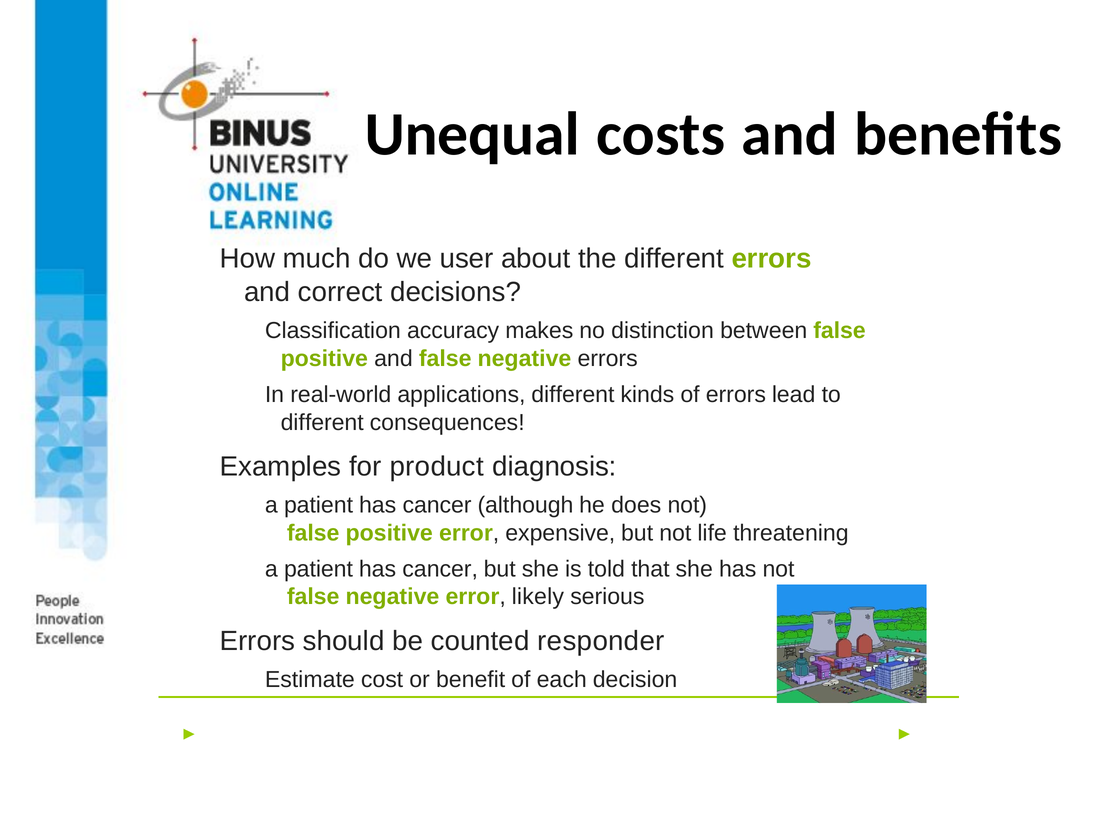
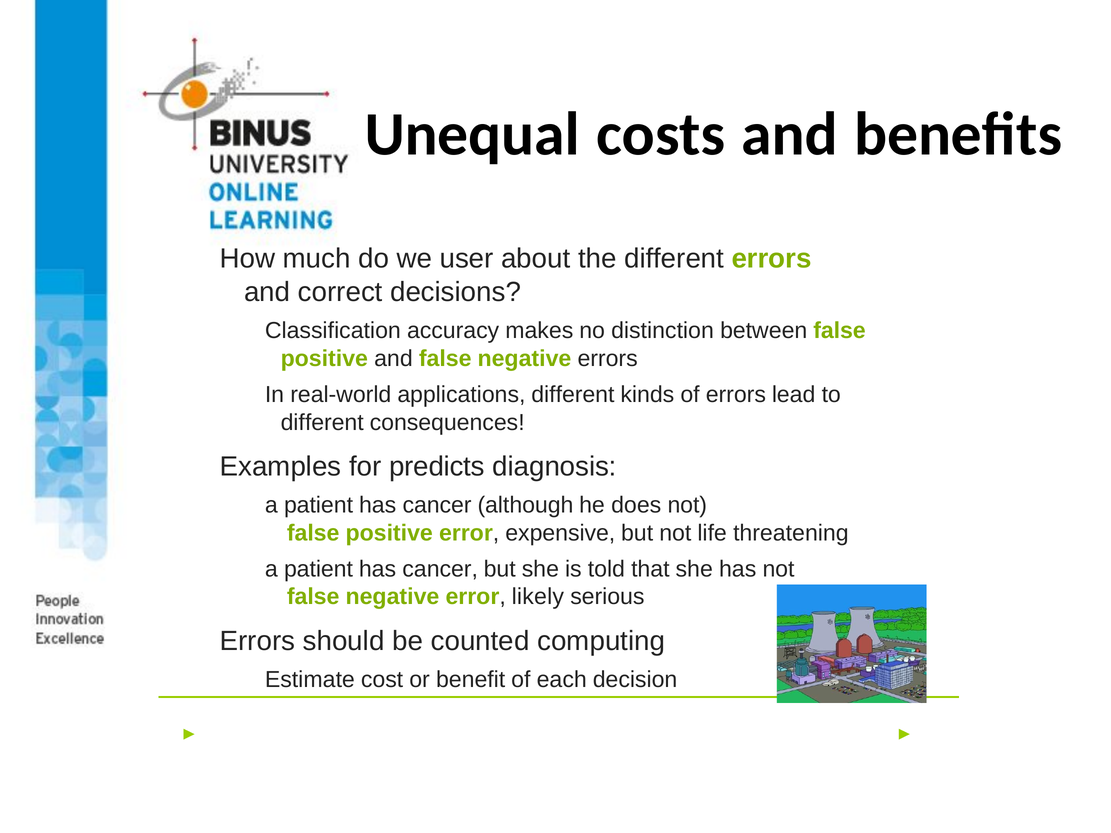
product: product -> predicts (437, 467)
responder: responder -> computing (601, 641)
